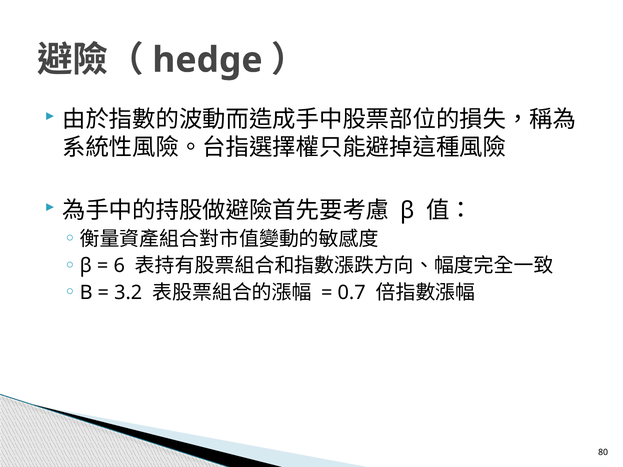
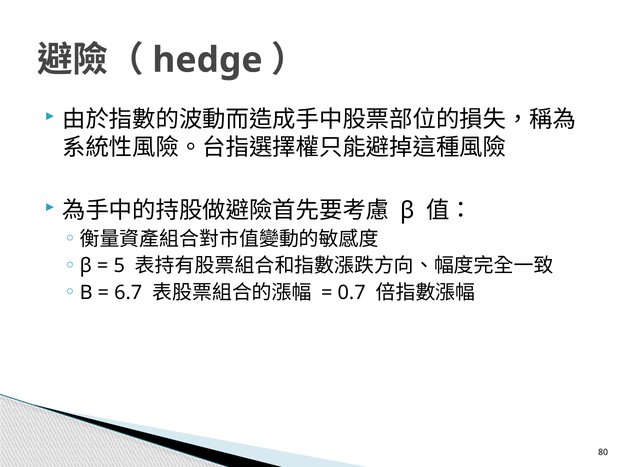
6: 6 -> 5 (119, 266)
3.2: 3.2 -> 6.7 (128, 293)
